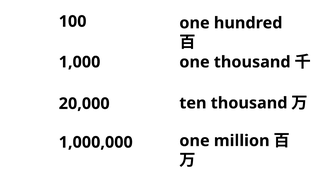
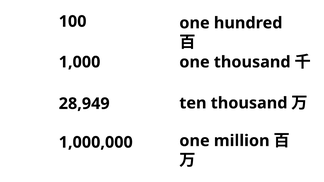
20,000: 20,000 -> 28,949 (84, 104)
